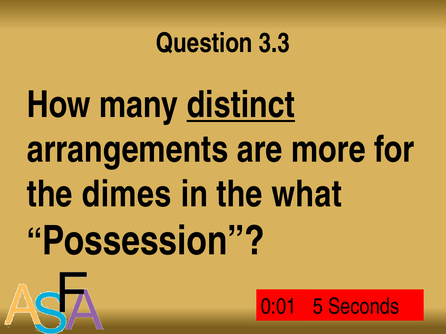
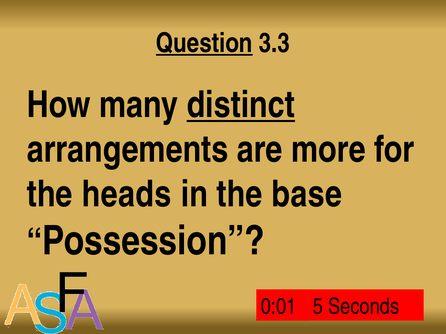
Question underline: none -> present (204, 43)
dimes: dimes -> heads (127, 194)
what: what -> base (307, 194)
